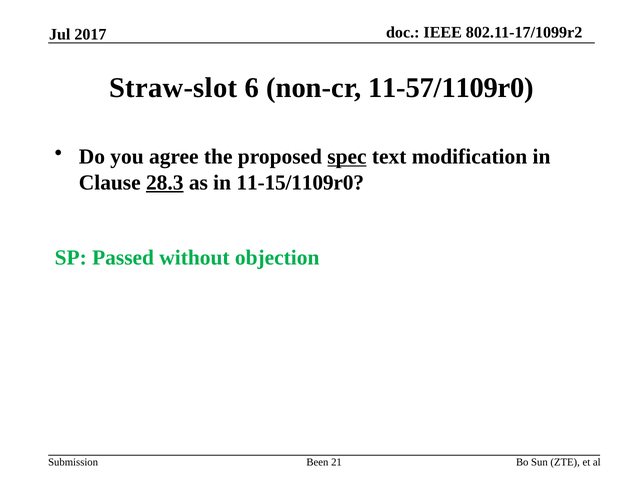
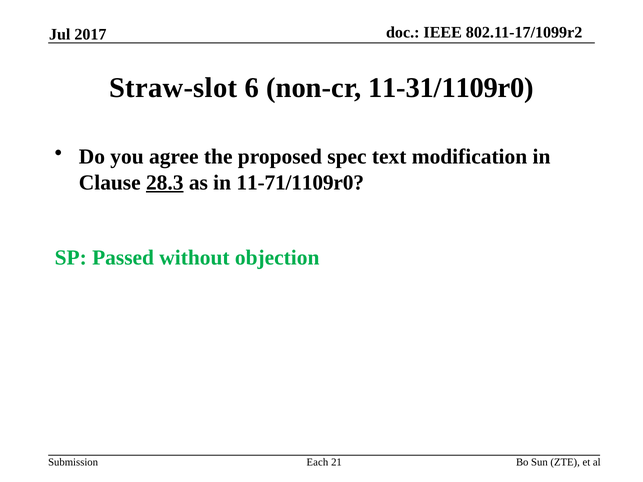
11-57/1109r0: 11-57/1109r0 -> 11-31/1109r0 (451, 88)
spec underline: present -> none (347, 157)
11-15/1109r0: 11-15/1109r0 -> 11-71/1109r0 (300, 183)
Been: Been -> Each (317, 463)
